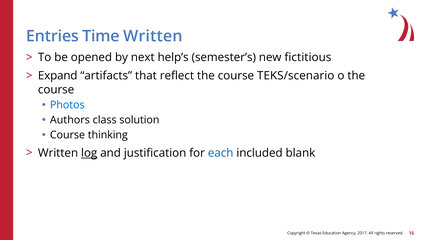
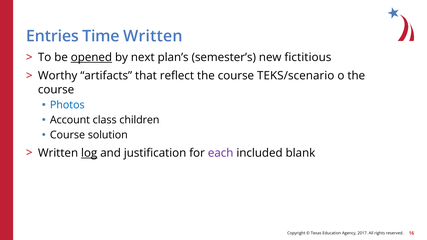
opened underline: none -> present (91, 57)
help’s: help’s -> plan’s (173, 57)
Expand: Expand -> Worthy (58, 76)
Authors: Authors -> Account (70, 120)
solution: solution -> children (139, 120)
thinking: thinking -> solution (108, 135)
each colour: blue -> purple (221, 153)
